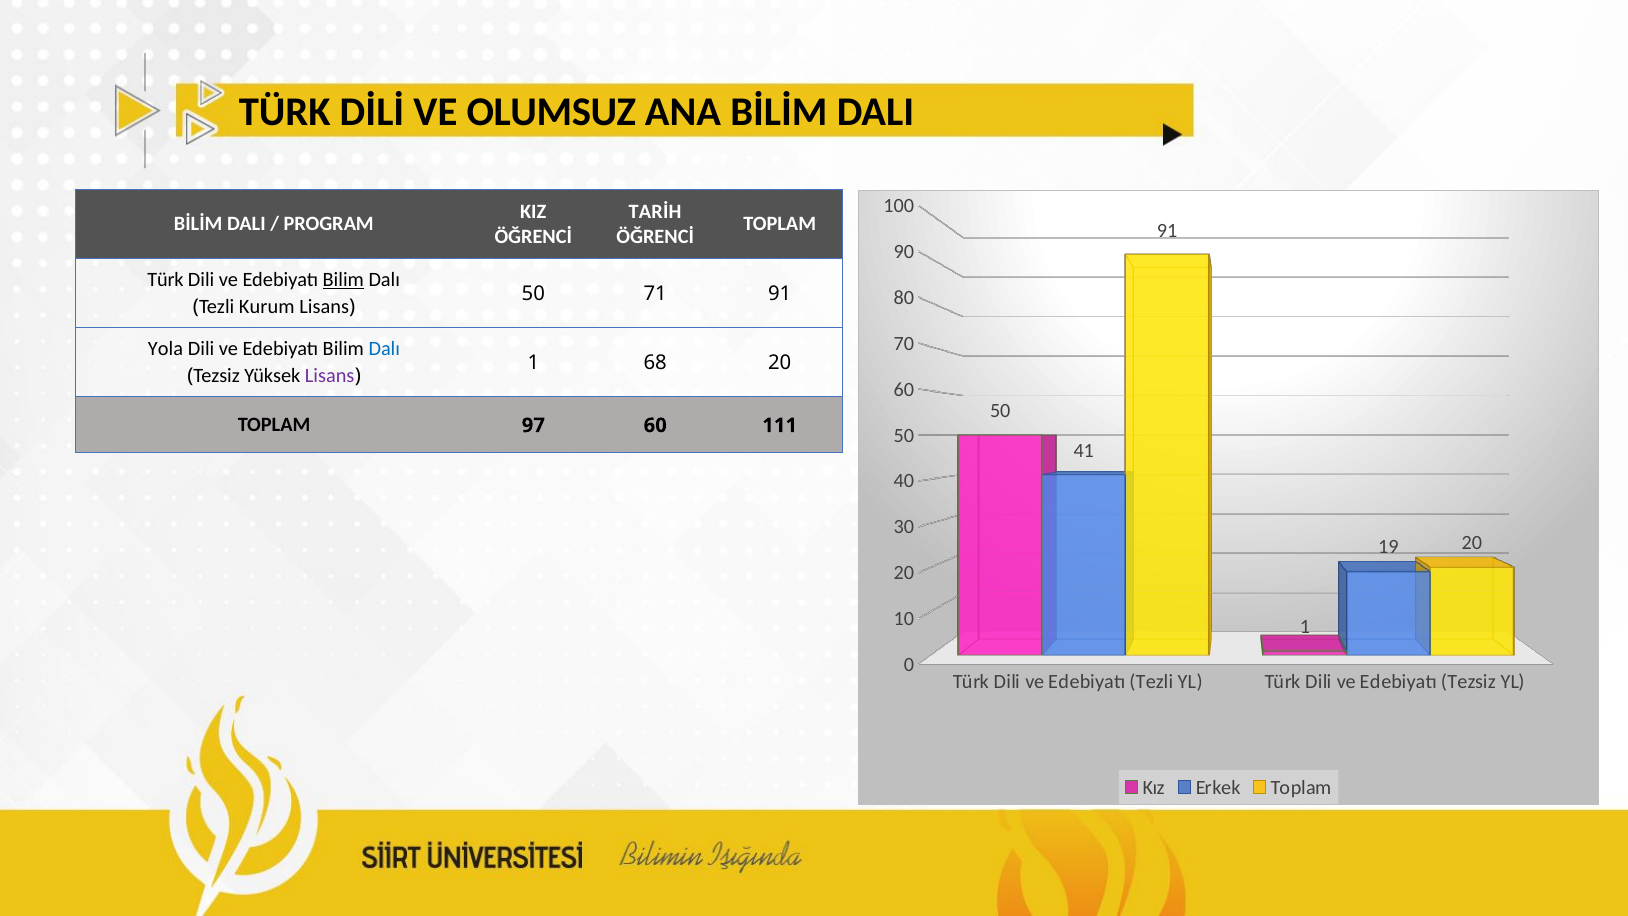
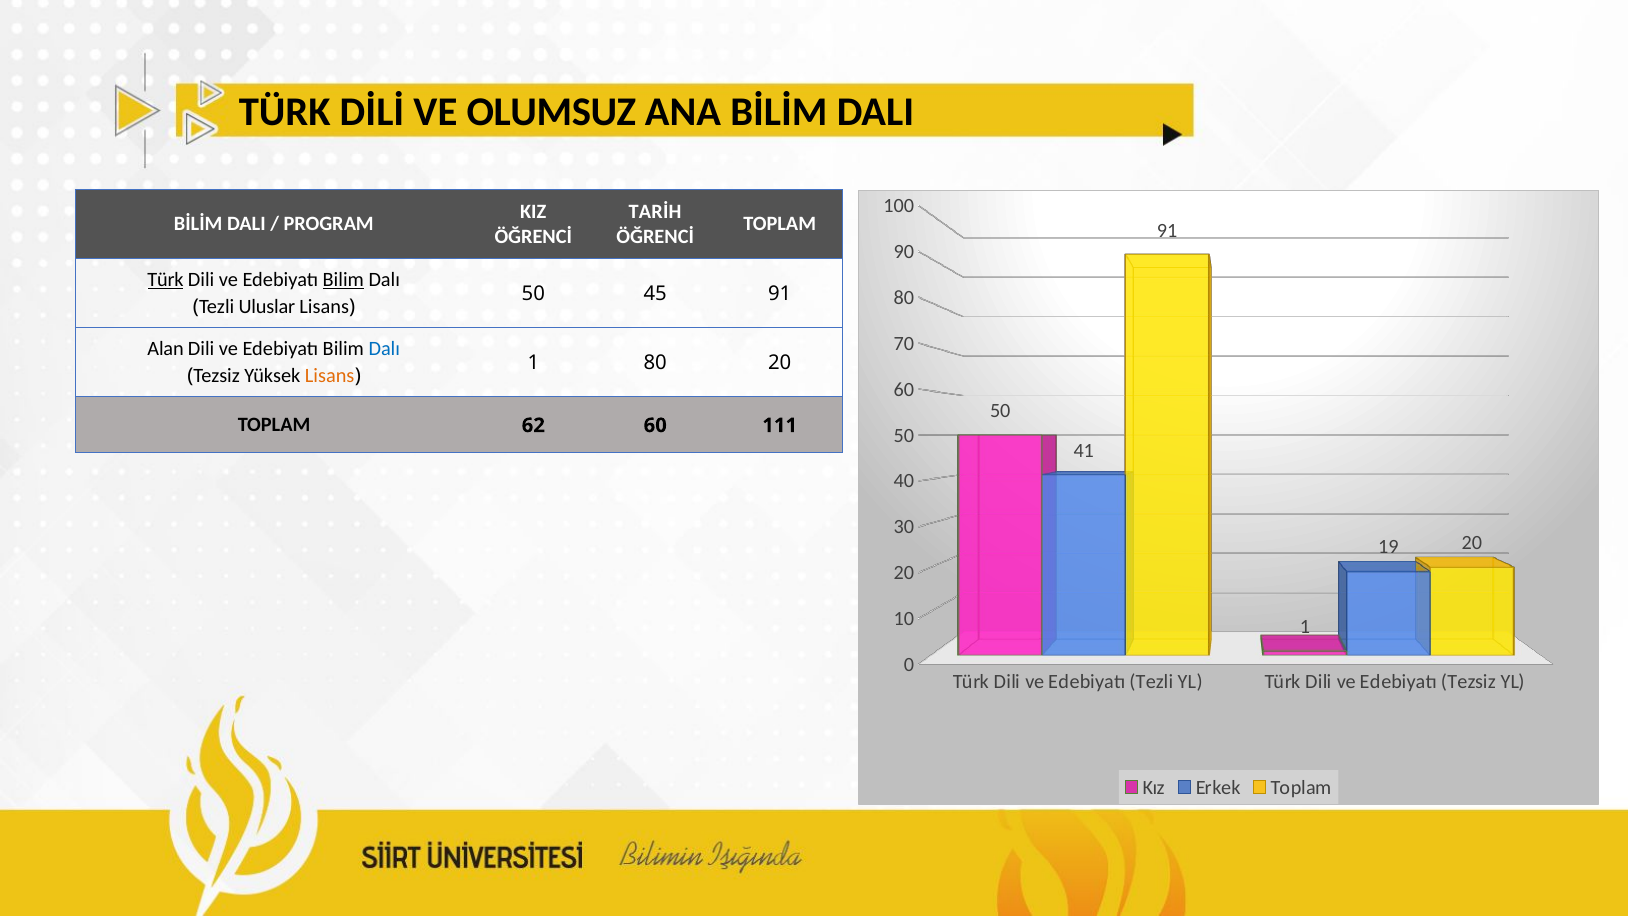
Türk underline: none -> present (166, 279)
71: 71 -> 45 (655, 294)
Kurum: Kurum -> Uluslar (267, 307)
Yola: Yola -> Alan (166, 348)
1 68: 68 -> 80 (655, 363)
Lisans colour: purple -> orange (330, 375)
97: 97 -> 62 (533, 425)
